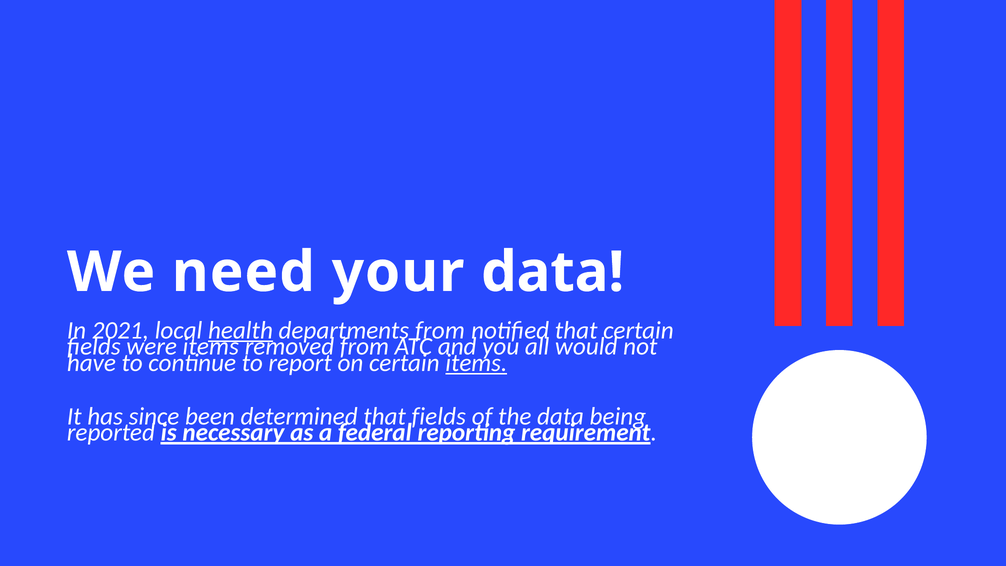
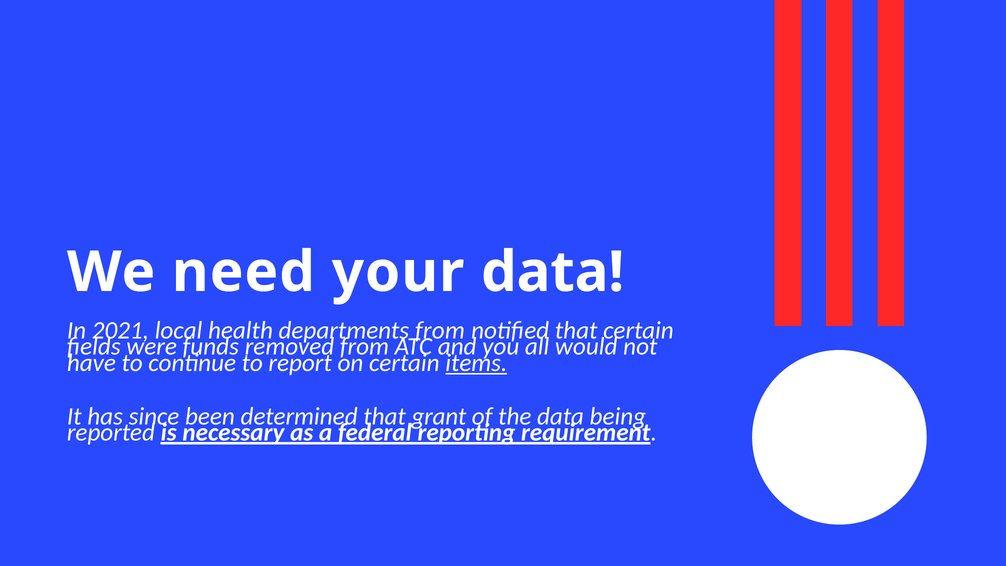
health underline: present -> none (240, 330)
were items: items -> funds (211, 346)
fields: fields -> grant (439, 416)
